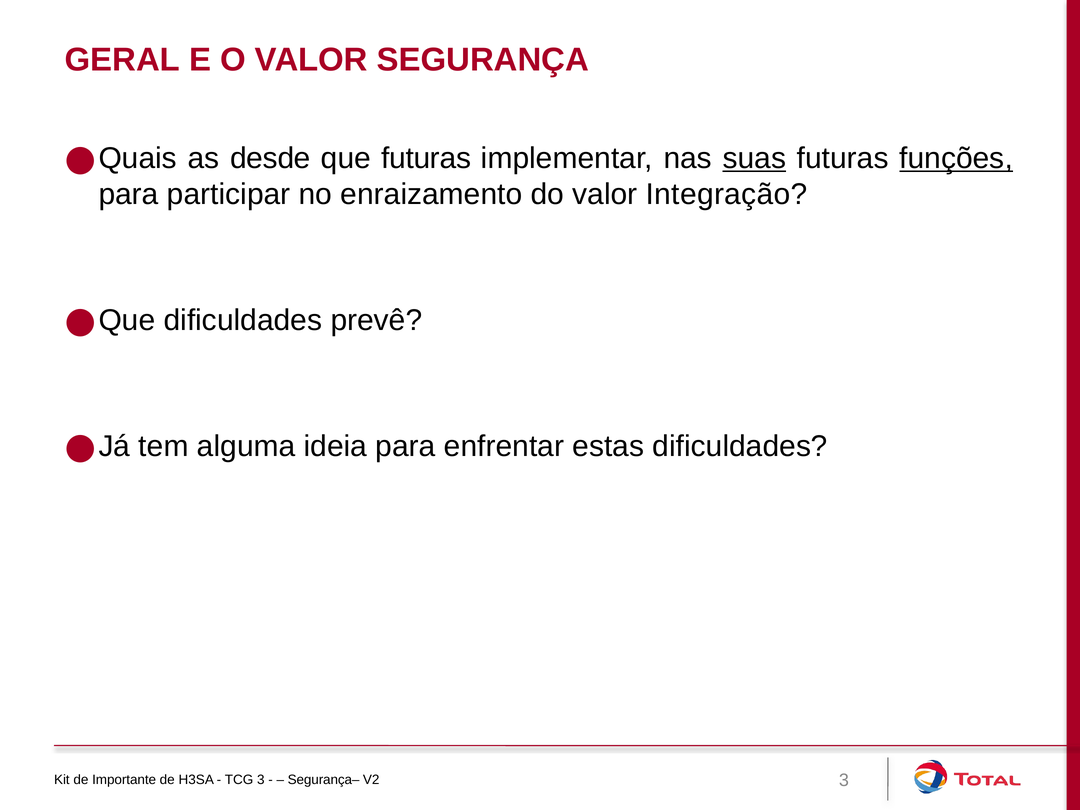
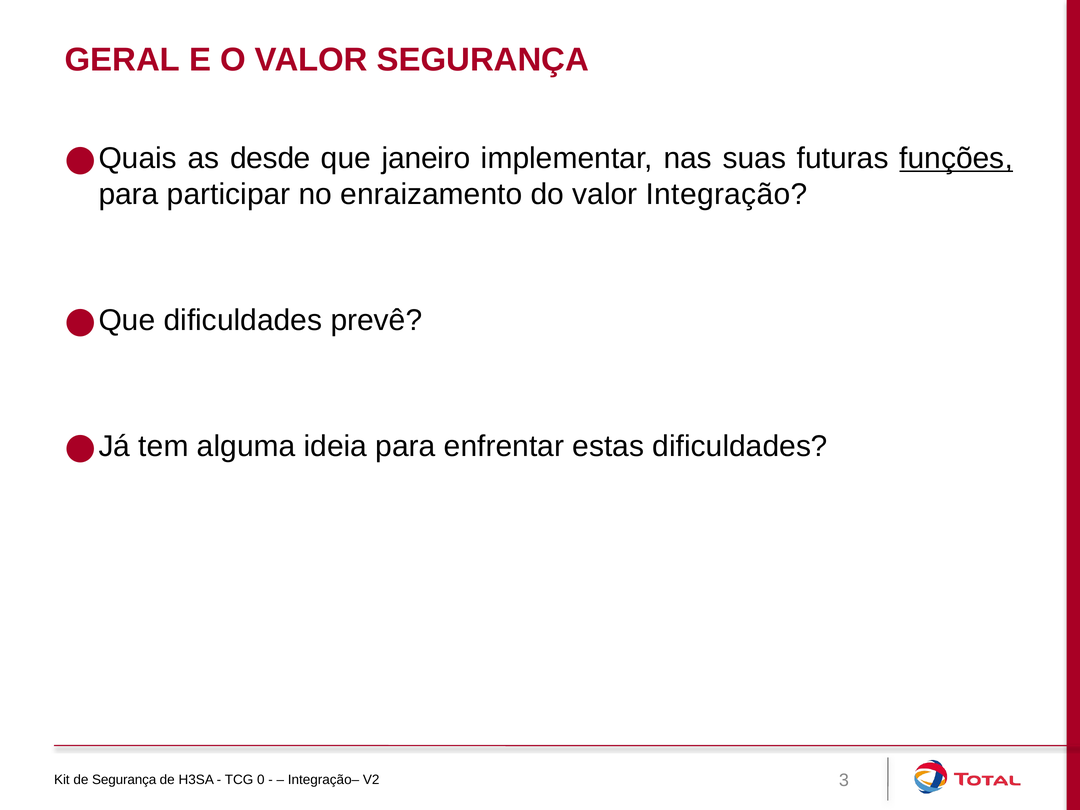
que futuras: futuras -> janeiro (426, 158)
suas underline: present -> none (754, 158)
de Importante: Importante -> Segurança (124, 780)
TCG 3: 3 -> 0 (261, 780)
Segurança–: Segurança– -> Integração– (324, 780)
